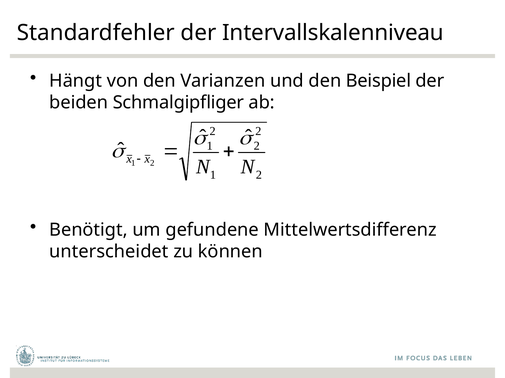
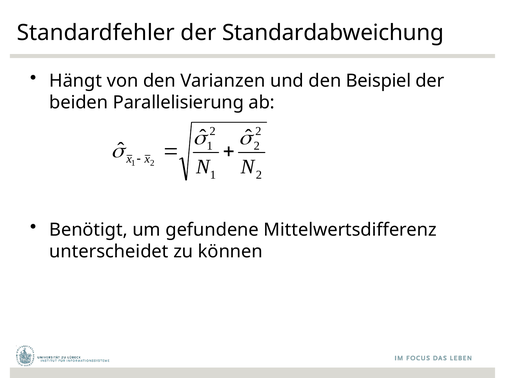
Intervallskalenniveau: Intervallskalenniveau -> Standardabweichung (333, 33)
Schmalgipfliger: Schmalgipfliger -> Parallelisierung (178, 103)
